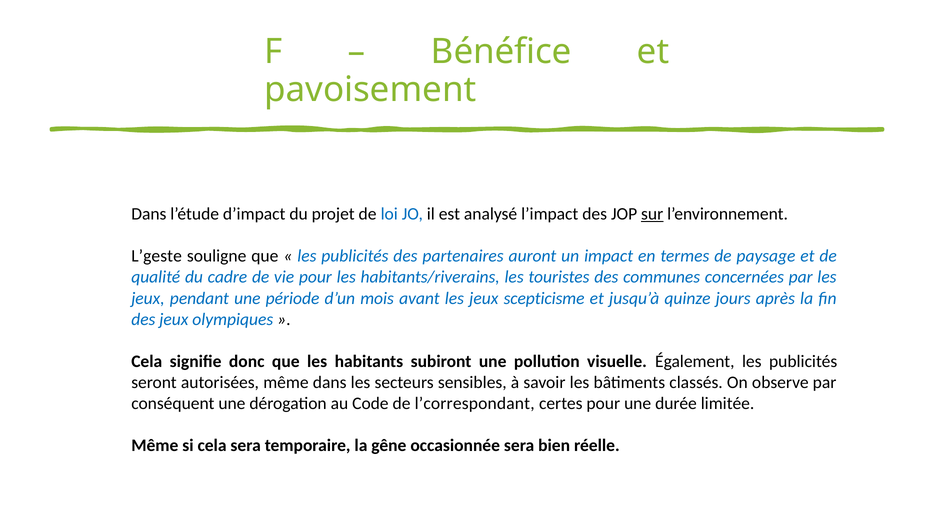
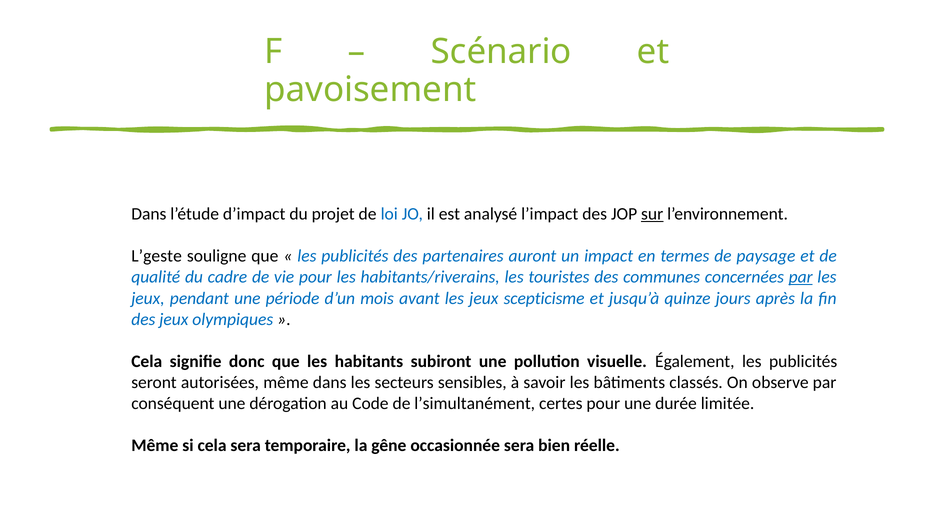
Bénéfice: Bénéfice -> Scénario (501, 52)
par underline: none -> present (801, 277)
l’correspondant: l’correspondant -> l’simultanément (475, 403)
